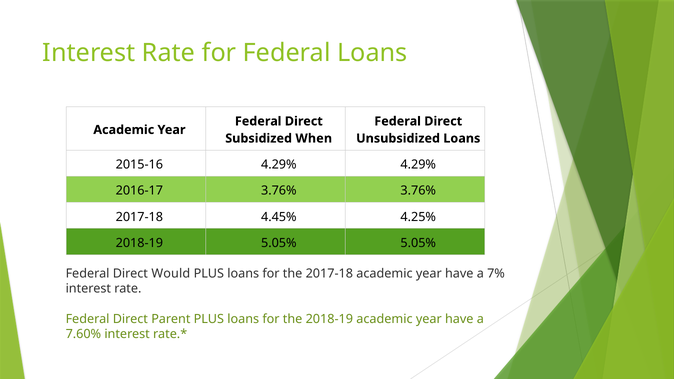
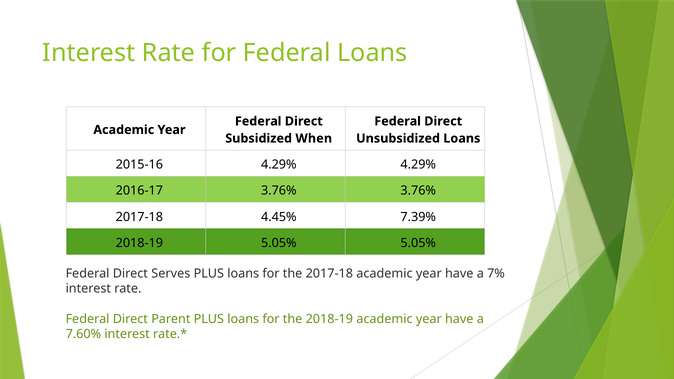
4.25%: 4.25% -> 7.39% (418, 217)
Would: Would -> Serves (171, 273)
